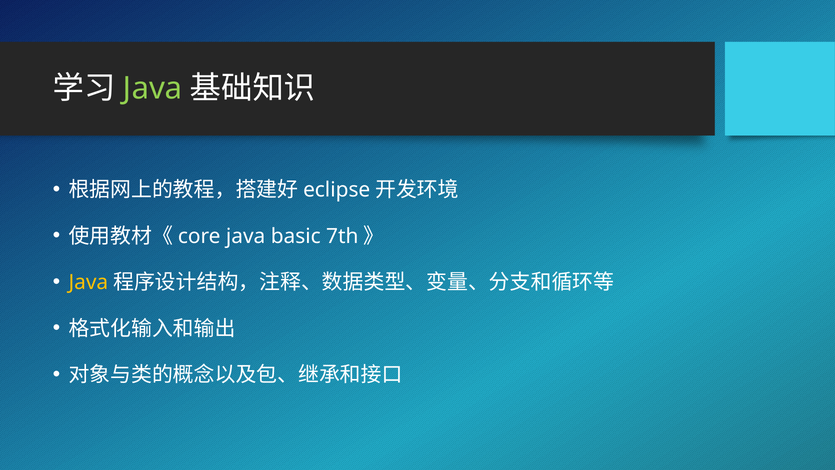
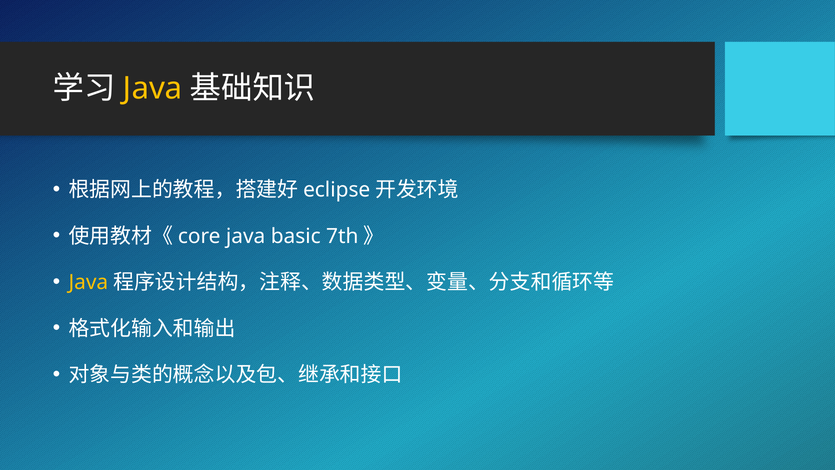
Java colour: light green -> yellow (153, 88)
